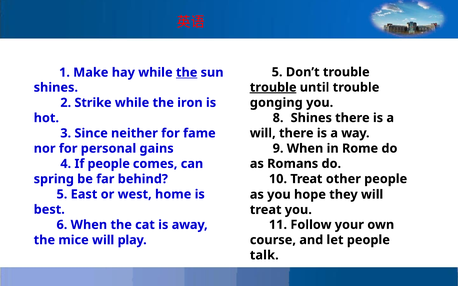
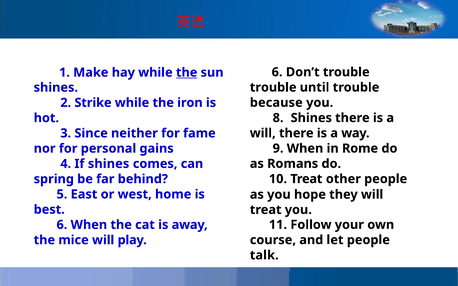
sun 5: 5 -> 6 (277, 72)
trouble underline: present -> none (273, 87)
gonging: gonging -> because (276, 103)
If people: people -> shines (109, 164)
